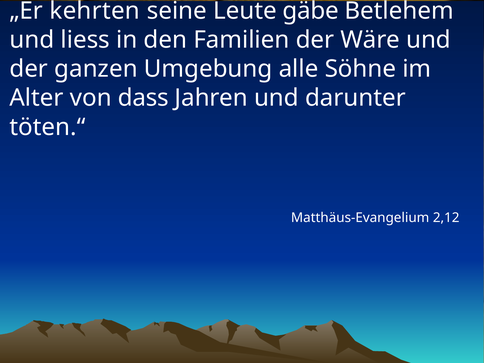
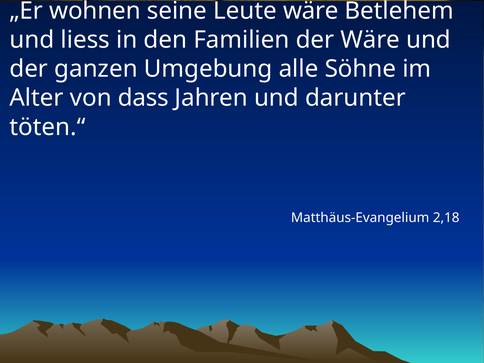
kehrten: kehrten -> wohnen (95, 11)
Leute gäbe: gäbe -> wäre (311, 11)
2,12: 2,12 -> 2,18 (446, 218)
